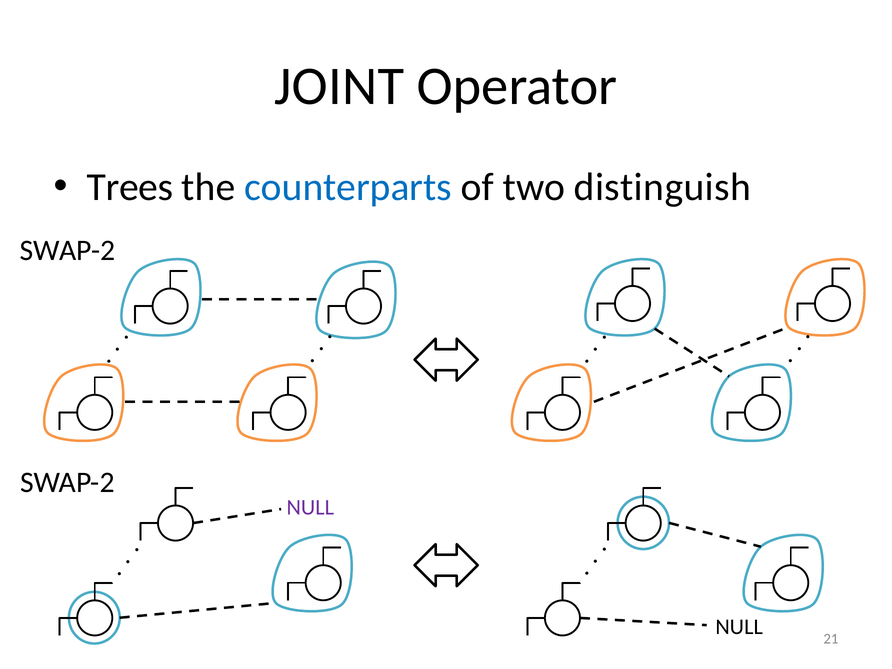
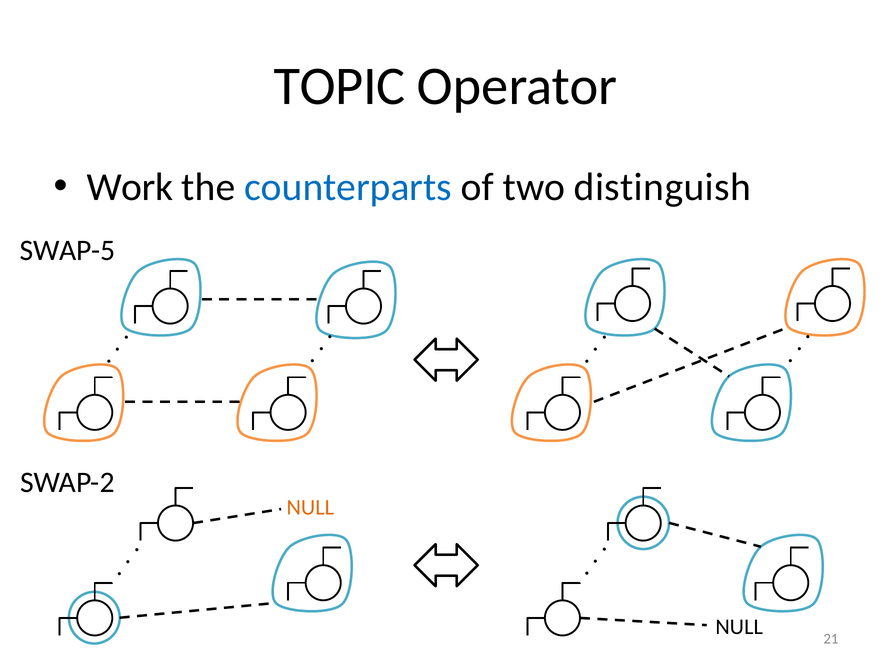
JOINT: JOINT -> TOPIC (340, 86)
Trees: Trees -> Work (130, 187)
SWAP-2: SWAP-2 -> SWAP-5 (68, 251)
NULL colour: purple -> orange (310, 507)
